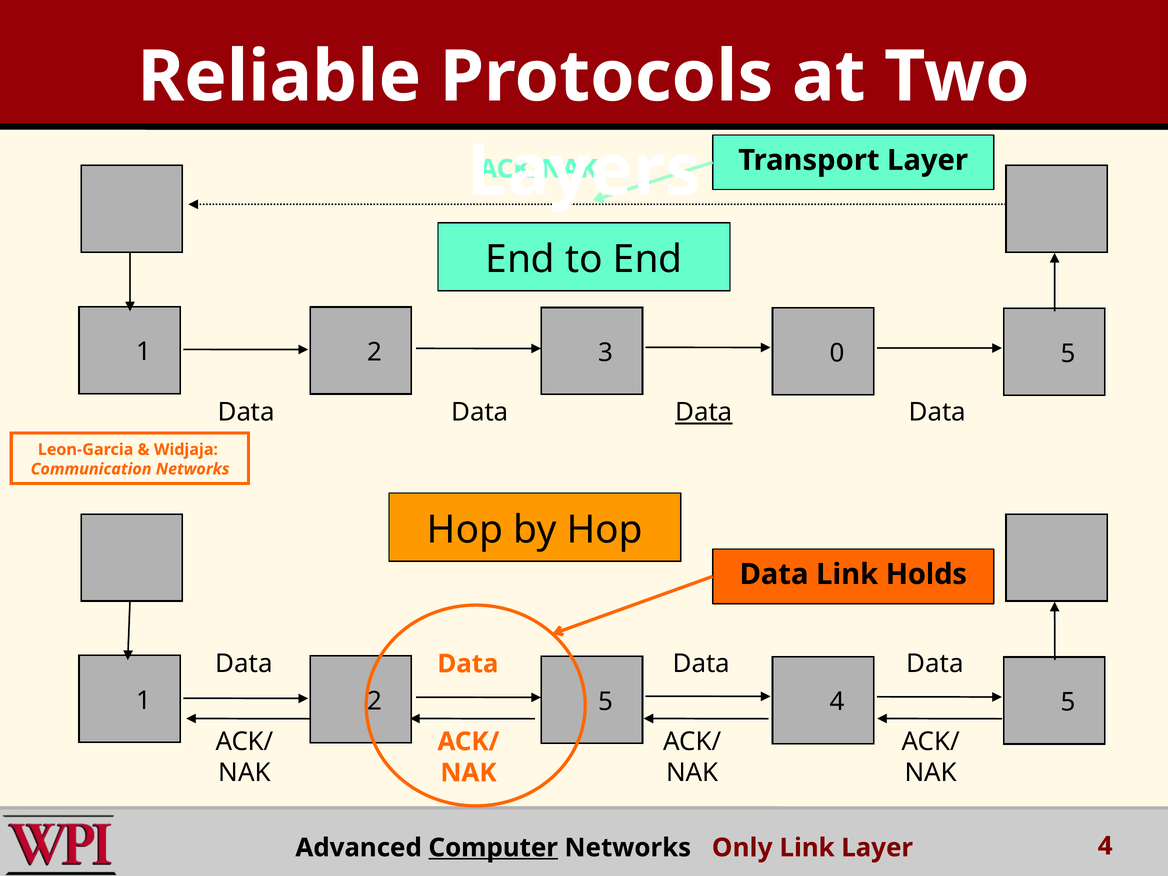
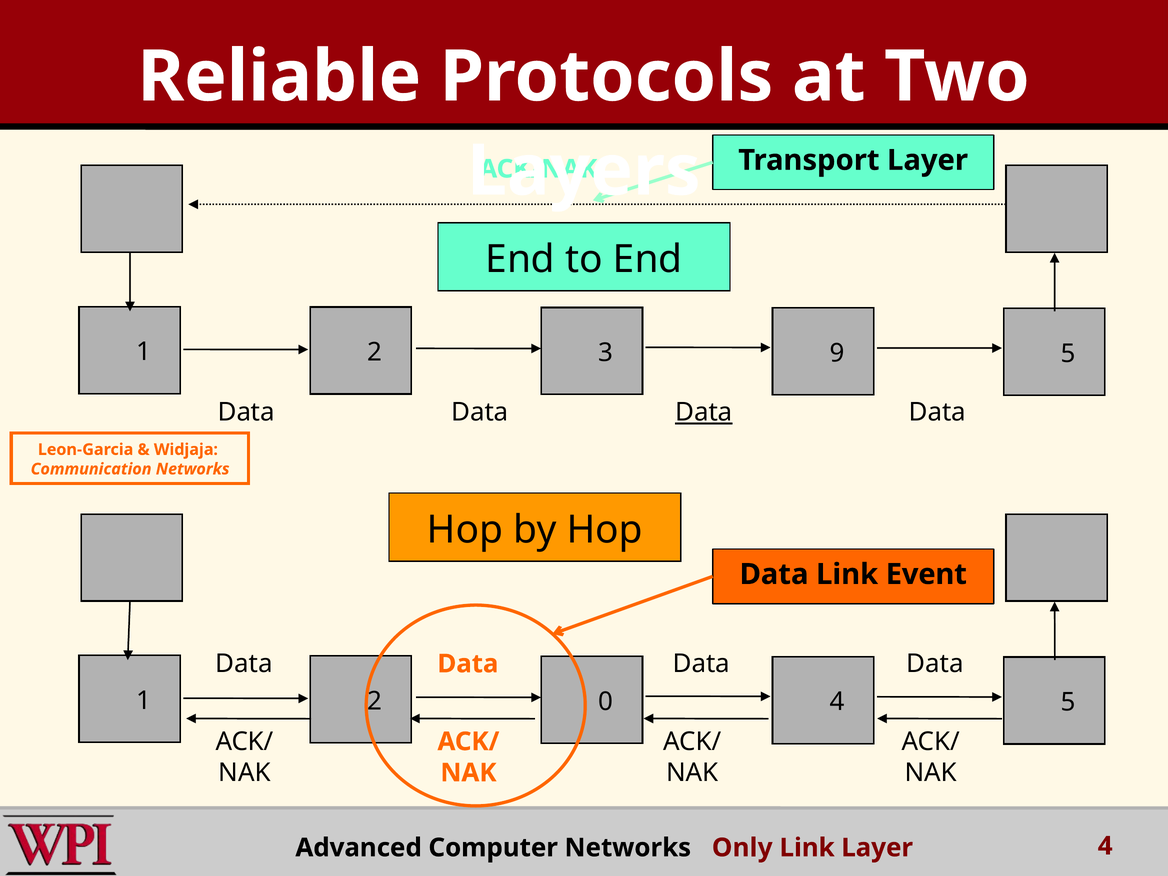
0: 0 -> 9 (837, 353)
Holds: Holds -> Event (926, 574)
2 5: 5 -> 0 (606, 701)
Computer underline: present -> none (493, 848)
